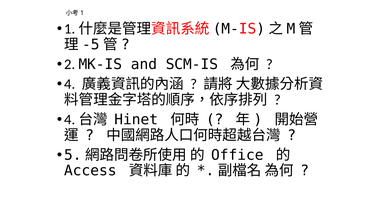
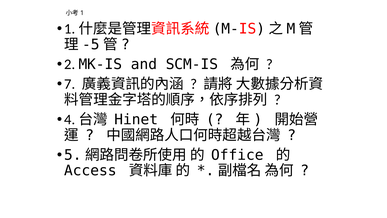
4: 4 -> 7 (70, 84)
